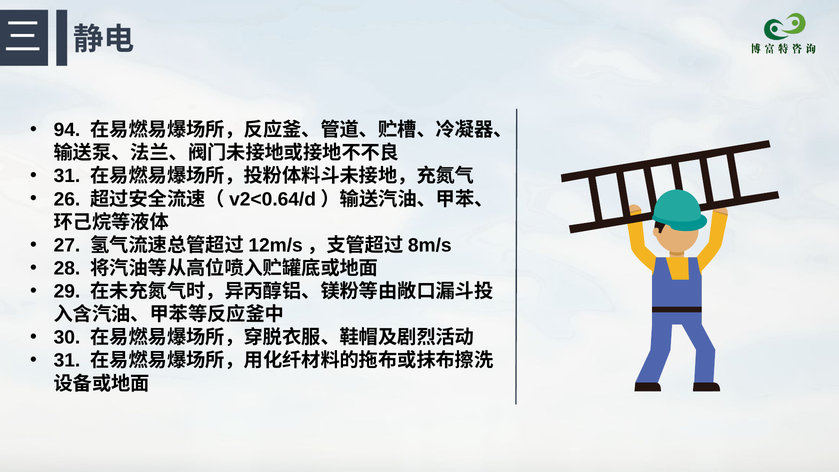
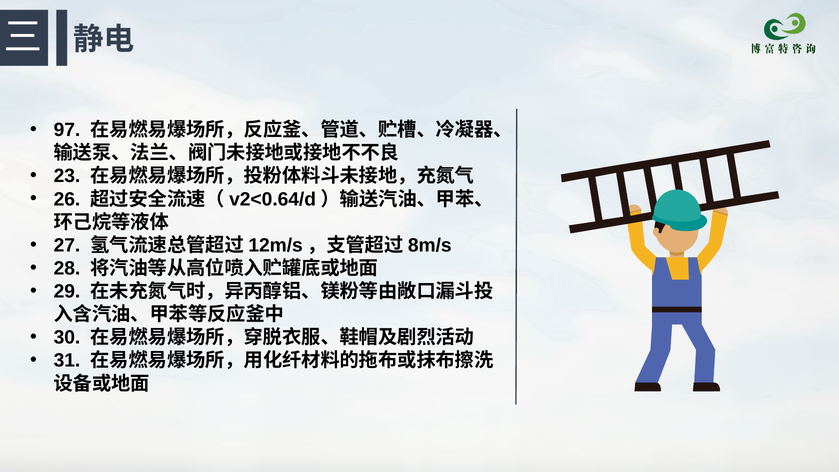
94: 94 -> 97 (67, 130)
31: 31 -> 23 (67, 176)
